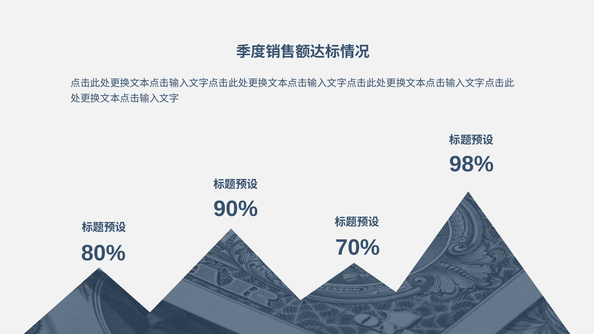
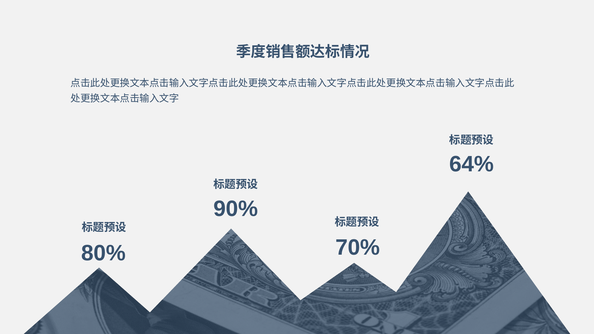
98%: 98% -> 64% (471, 164)
